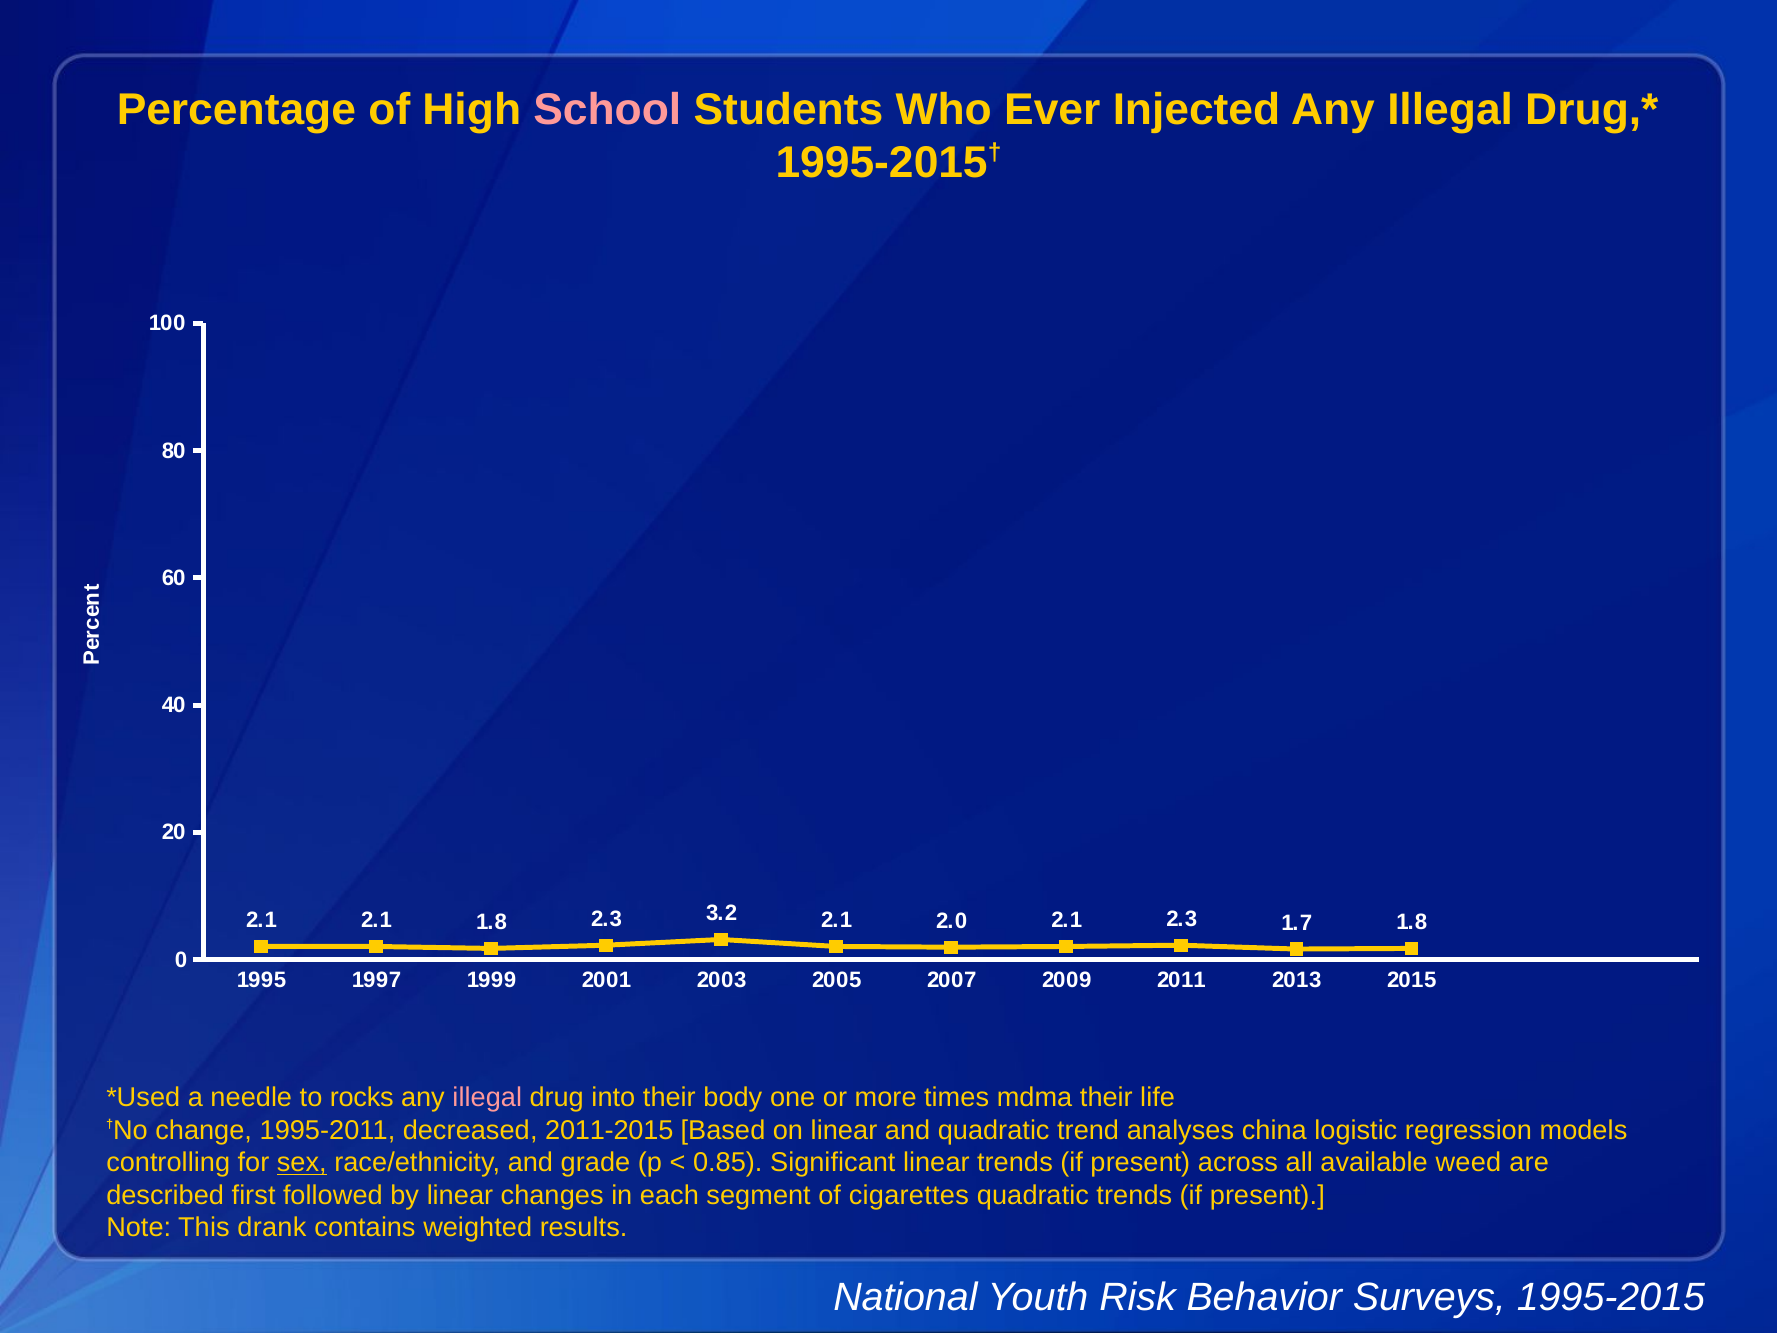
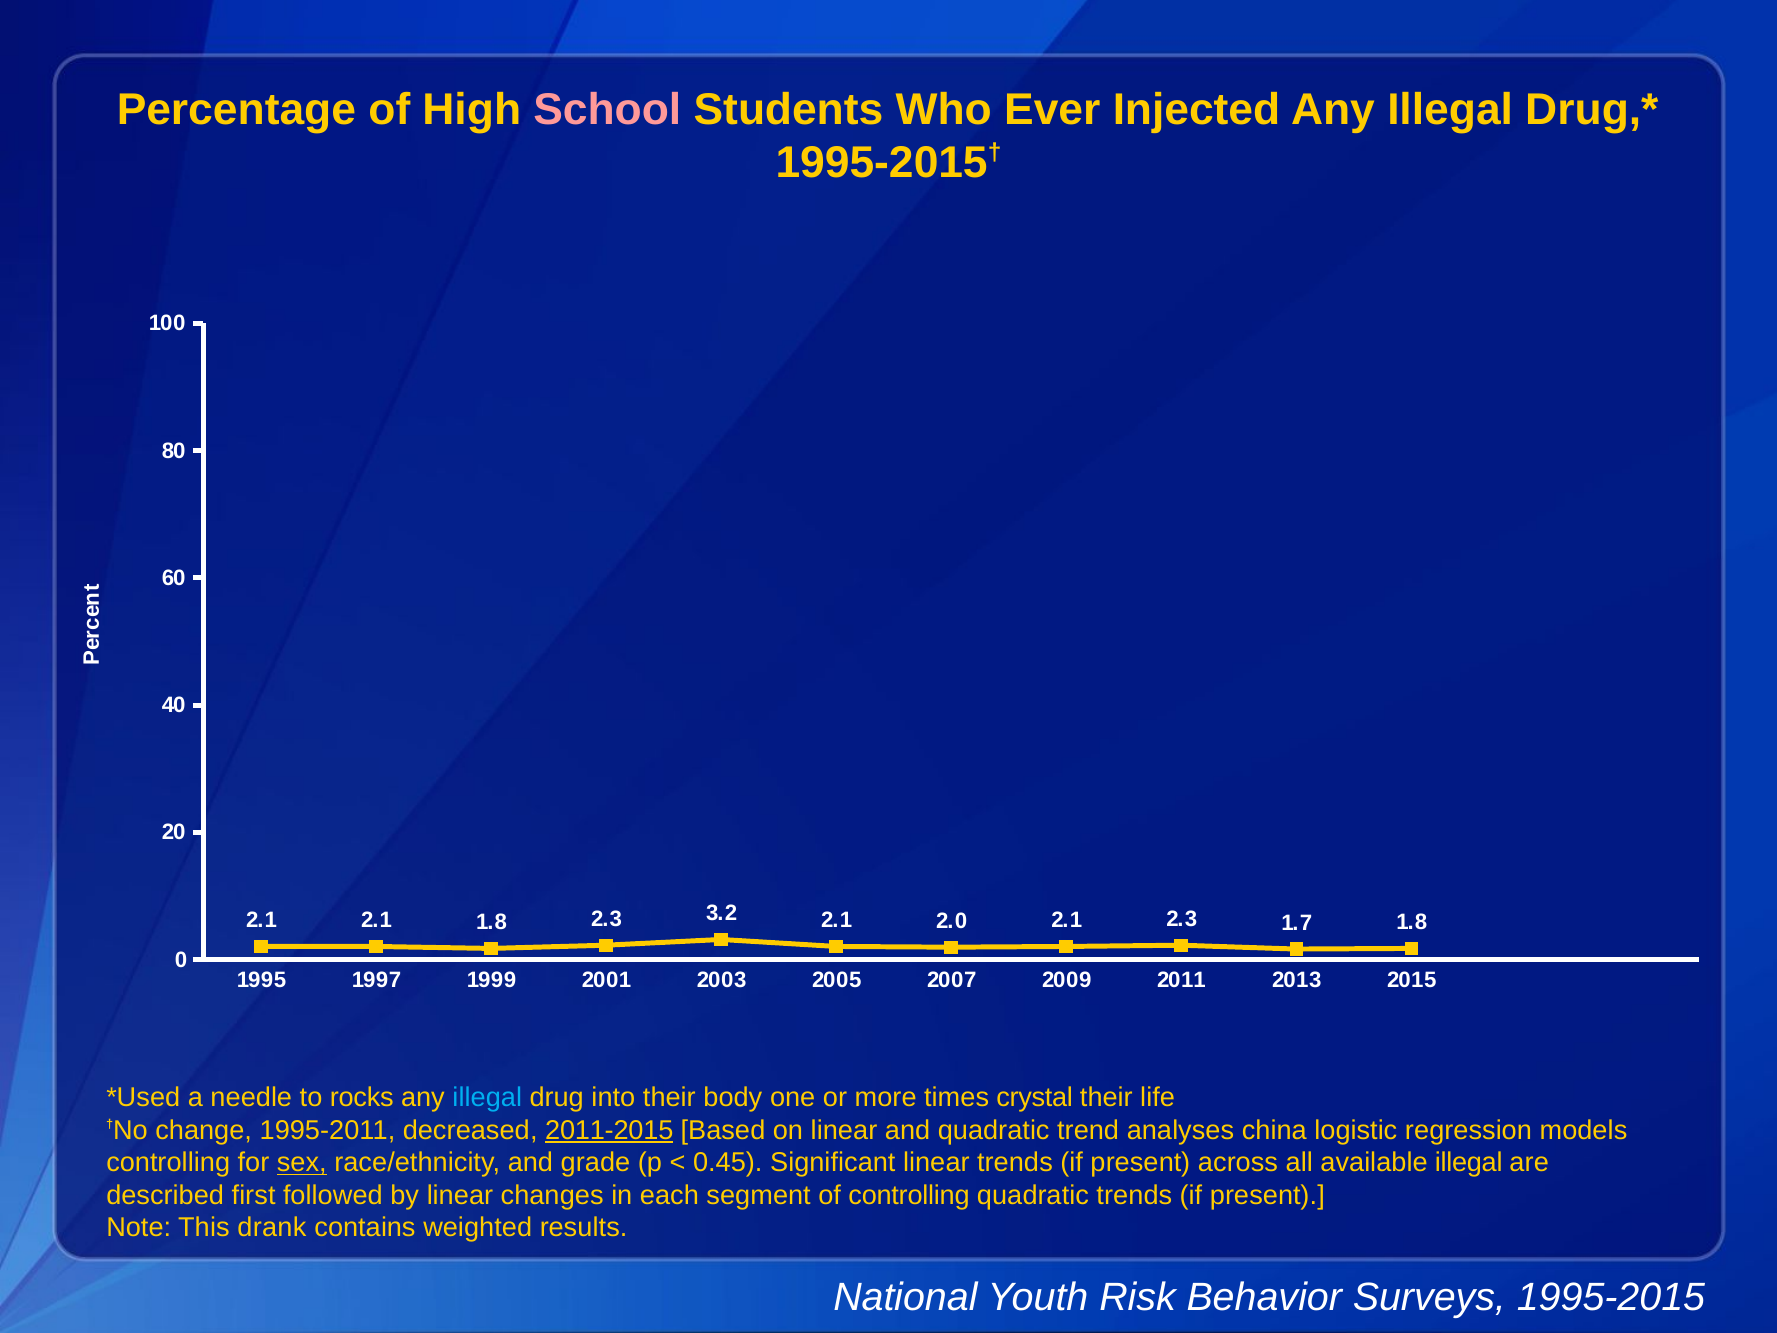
illegal colour: pink -> light blue (487, 1097)
mdma: mdma -> crystal (1035, 1097)
2011-2015 underline: none -> present (609, 1130)
0.85: 0.85 -> 0.45 (728, 1163)
available weed: weed -> illegal (1469, 1163)
of cigarettes: cigarettes -> controlling (909, 1195)
